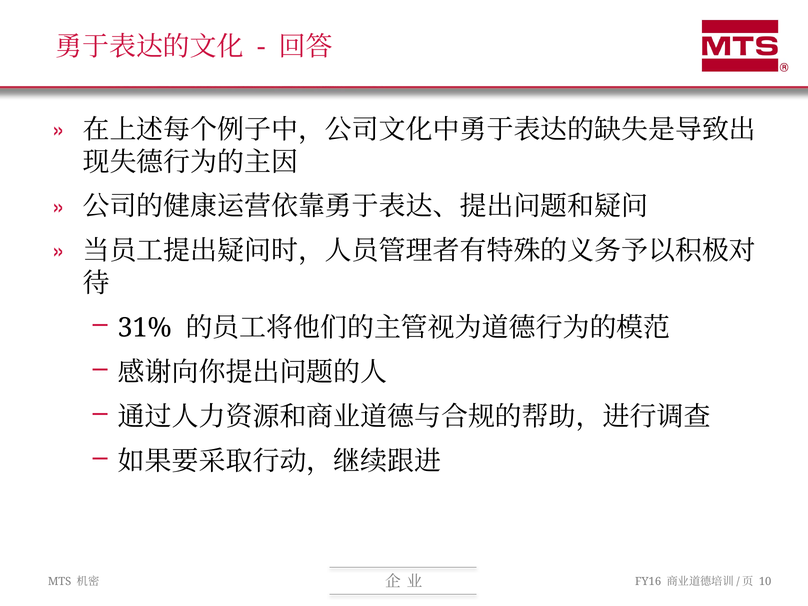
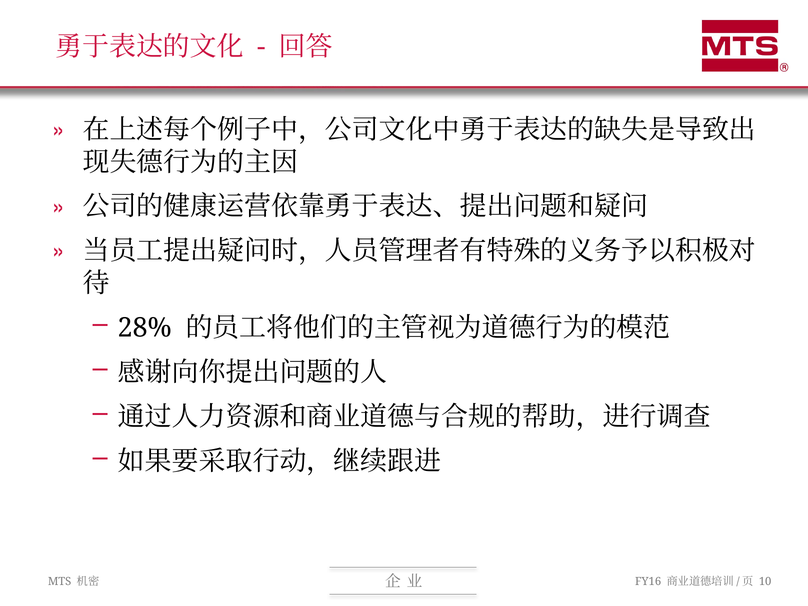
31%: 31% -> 28% (145, 328)
